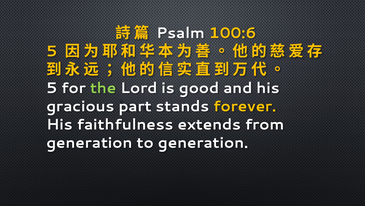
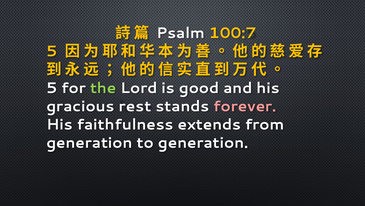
100:6: 100:6 -> 100:7 (233, 33)
part: part -> rest (135, 106)
forever colour: yellow -> pink (245, 106)
